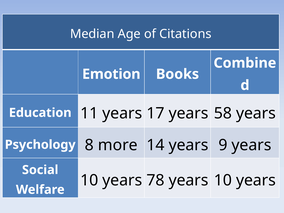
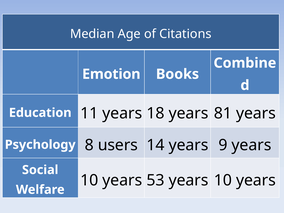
17: 17 -> 18 (156, 113)
58: 58 -> 81 (223, 113)
more: more -> users (118, 145)
78: 78 -> 53 (156, 180)
